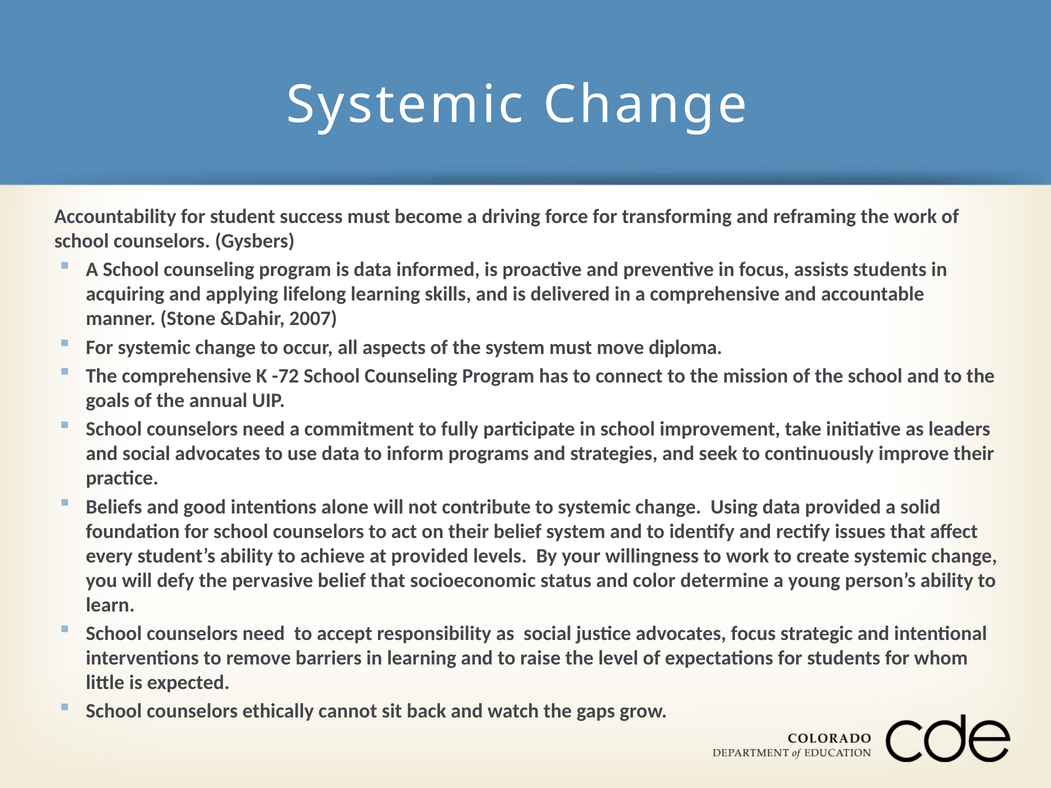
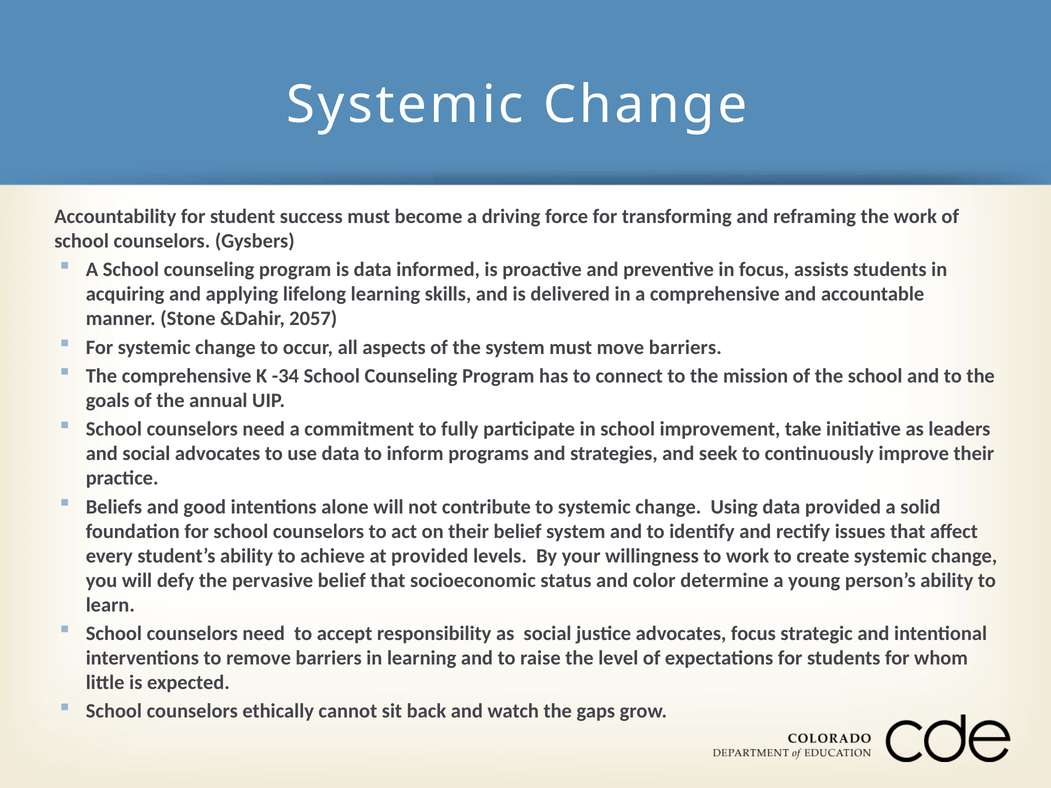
2007: 2007 -> 2057 (313, 319)
move diploma: diploma -> barriers (685, 347)
-72: -72 -> -34 (285, 376)
